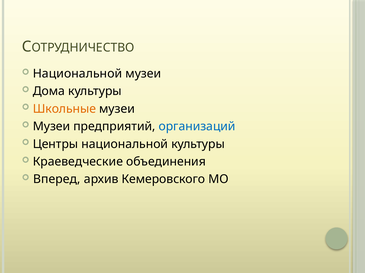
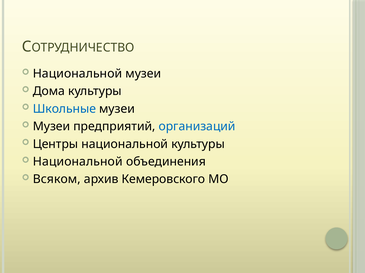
Школьные colour: orange -> blue (64, 109)
Краеведческие: Краеведческие -> Национальной (78, 162)
Вперед: Вперед -> Всяком (57, 180)
